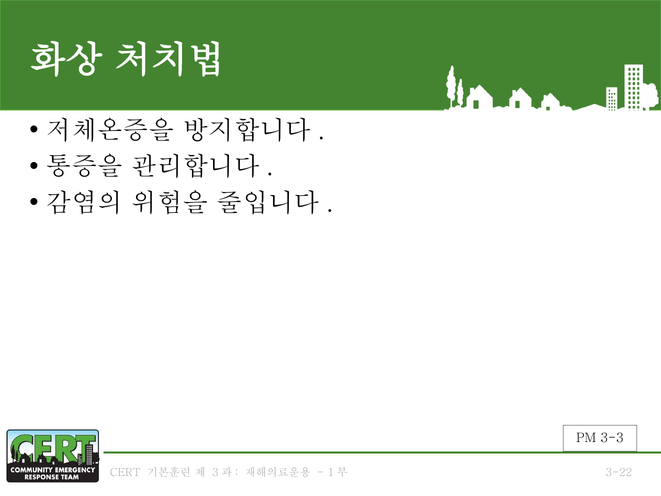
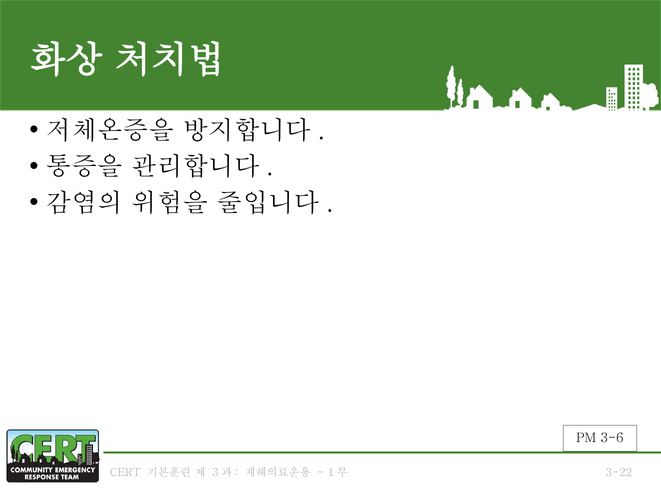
3-3: 3-3 -> 3-6 (612, 438)
